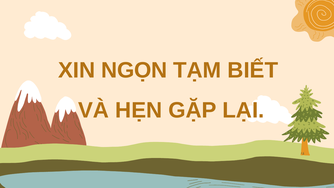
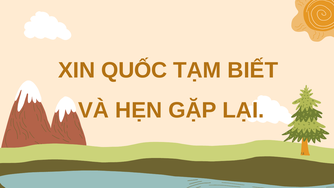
NGỌN: NGỌN -> QUỐC (134, 70)
